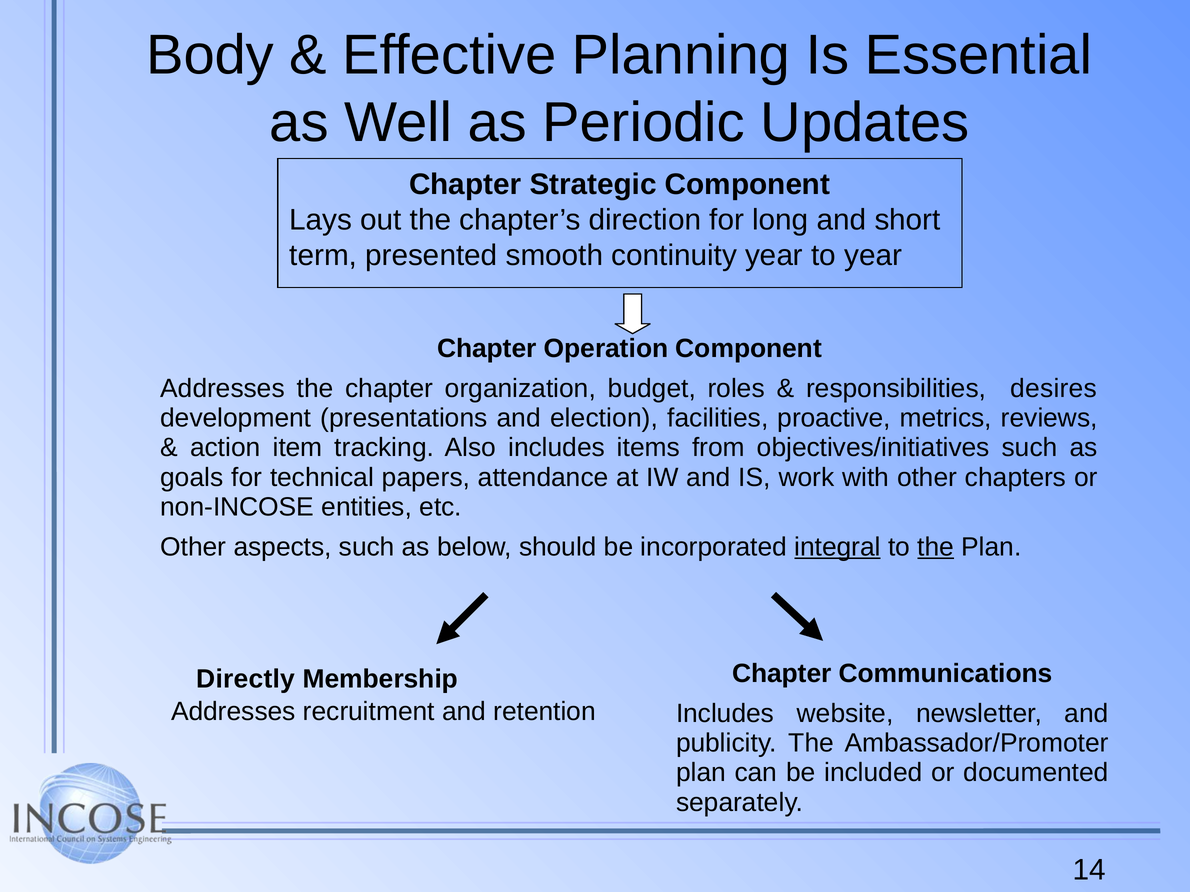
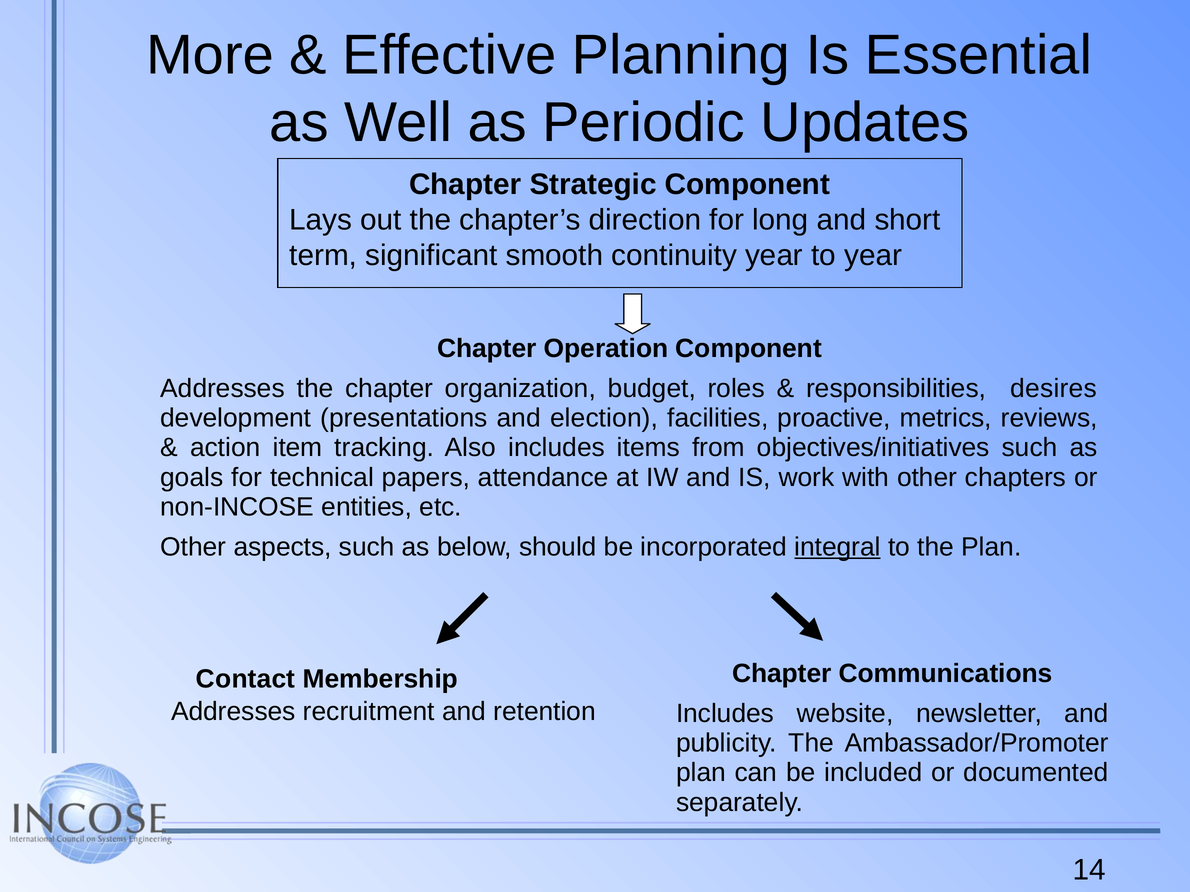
Body: Body -> More (210, 55)
presented: presented -> significant (431, 256)
the underline: present -> none (936, 547)
Directly: Directly -> Contact (246, 679)
